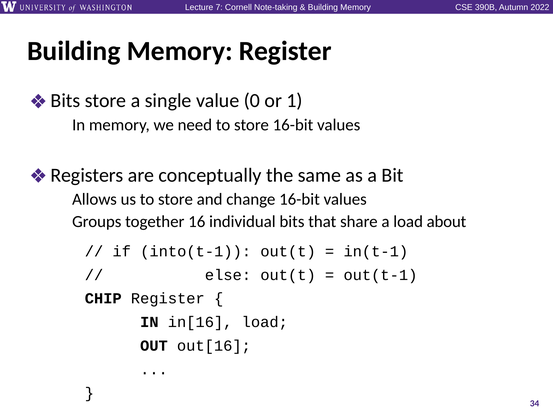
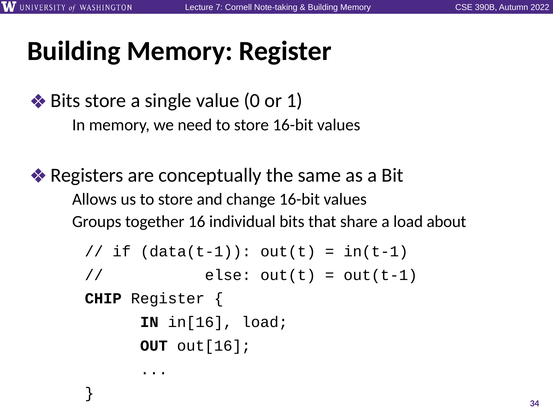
into(t-1: into(t-1 -> data(t-1 (196, 252)
